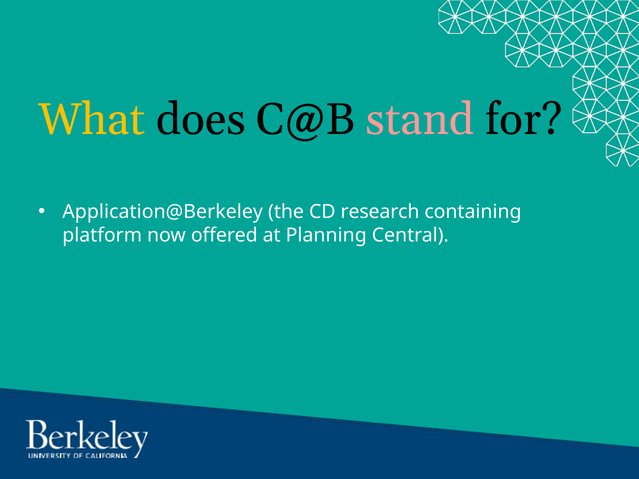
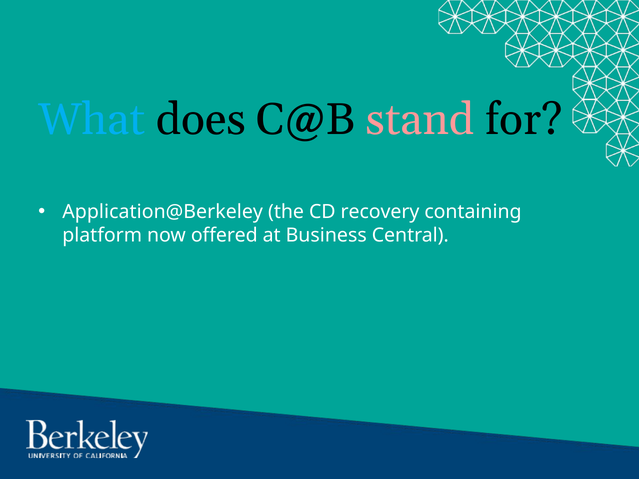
What colour: yellow -> light blue (92, 120)
research: research -> recovery (380, 212)
Planning: Planning -> Business (326, 235)
